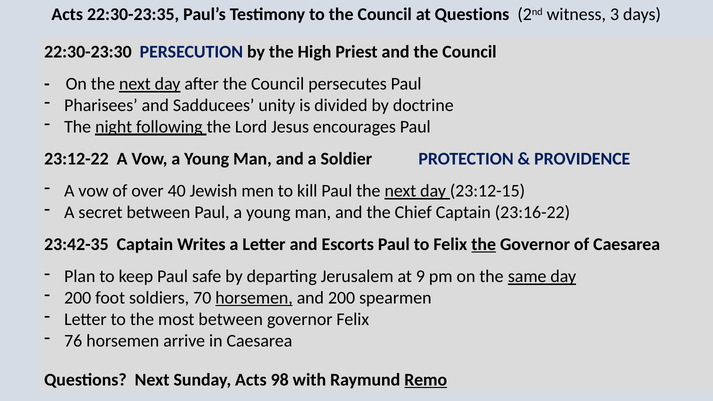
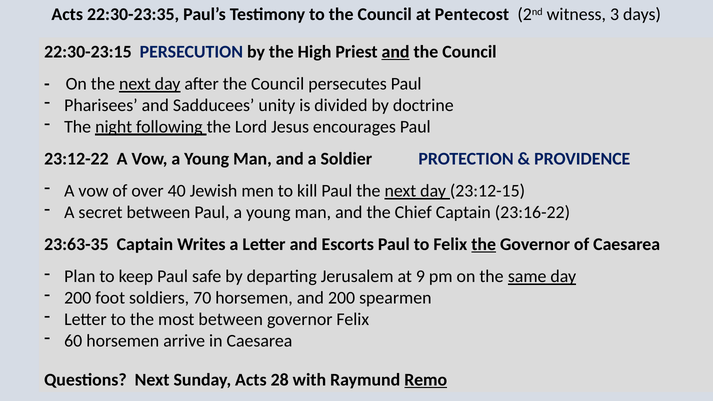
at Questions: Questions -> Pentecost (472, 15)
22:30-23:30: 22:30-23:30 -> 22:30-23:15 (88, 52)
and underline: none -> present (396, 52)
23:42-35: 23:42-35 -> 23:63-35 (76, 244)
horsemen underline: present -> none (254, 298)
76: 76 -> 60 (73, 341)
98: 98 -> 28 (280, 380)
